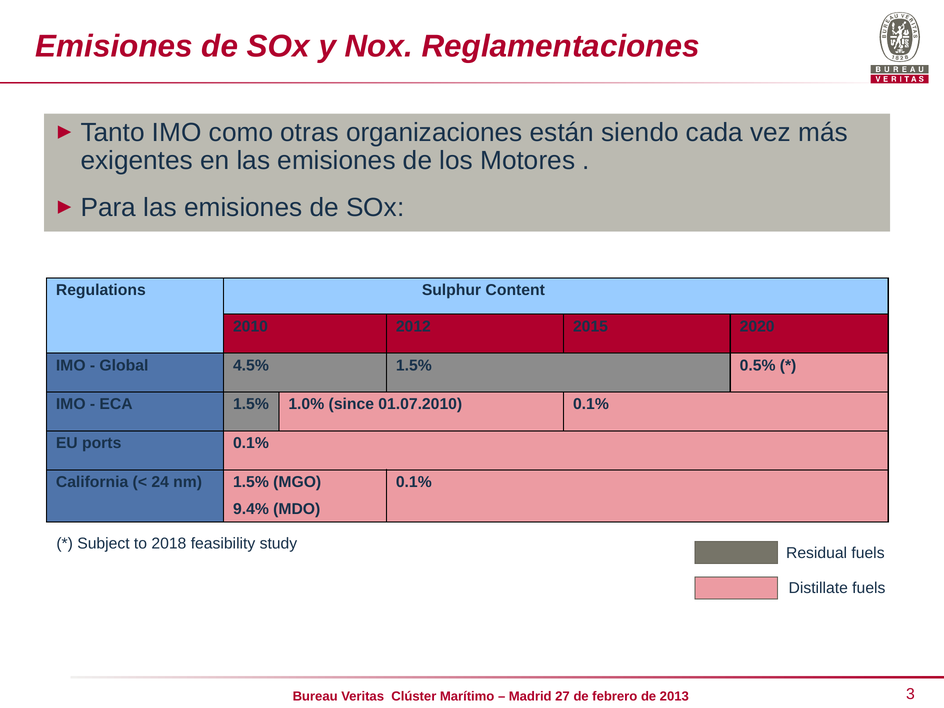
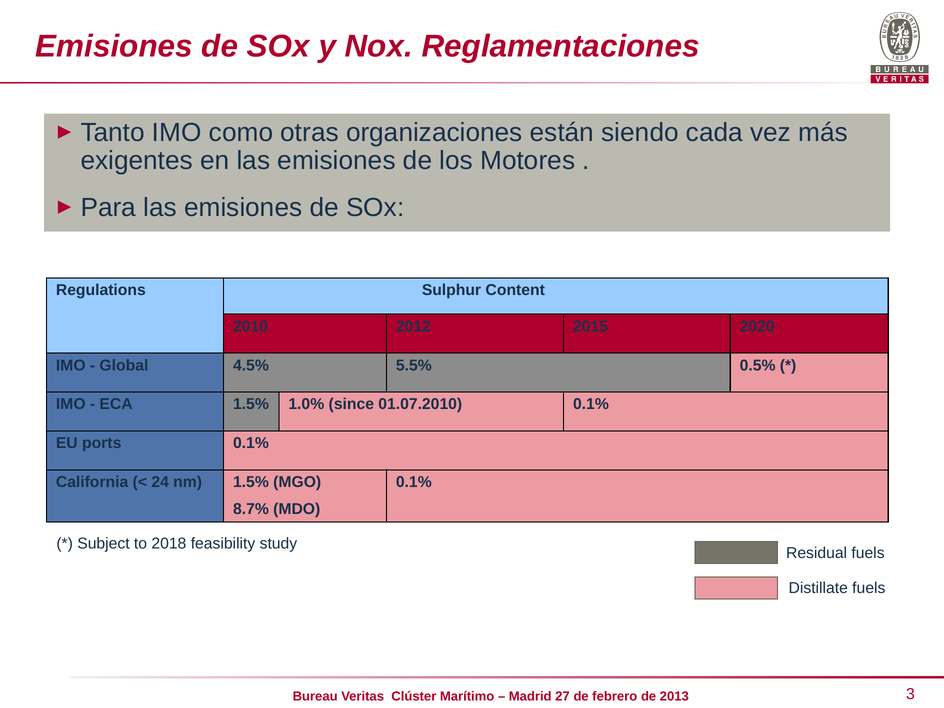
4.5% 1.5%: 1.5% -> 5.5% (414, 365)
9.4%: 9.4% -> 8.7% (251, 509)
